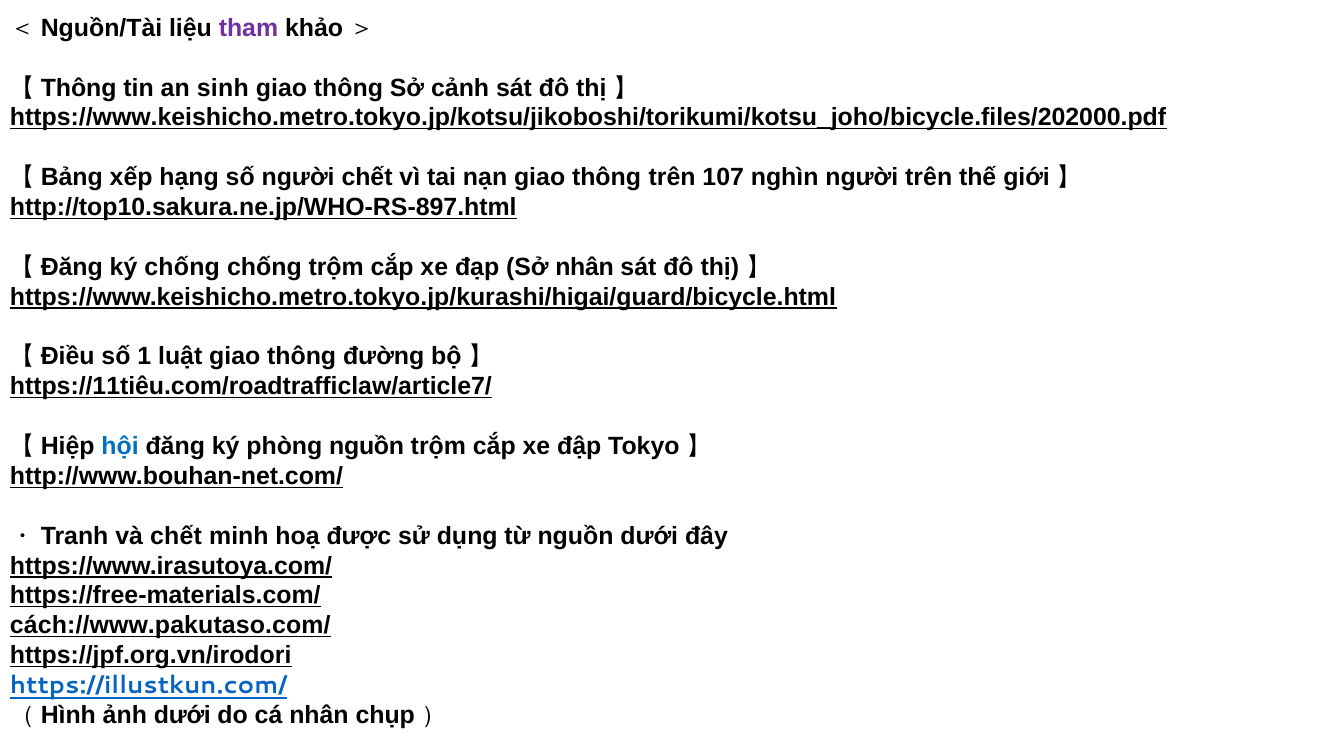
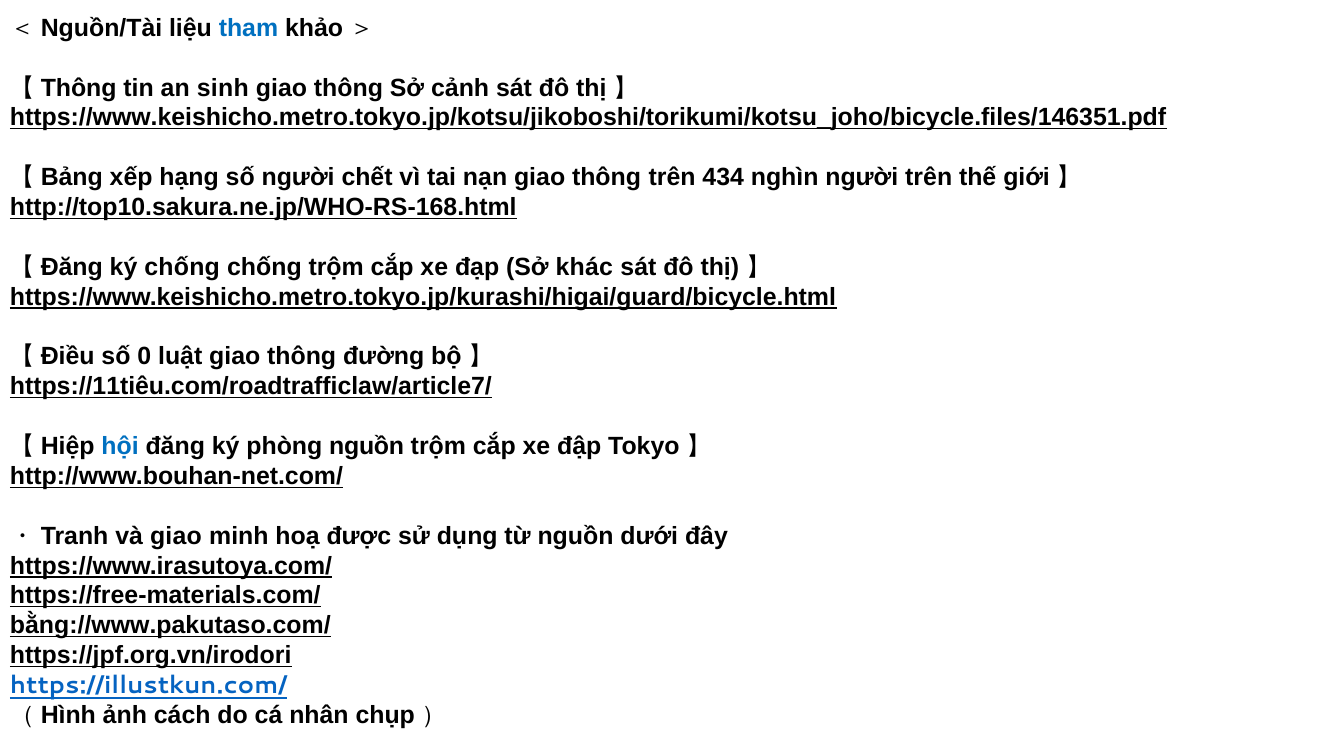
tham colour: purple -> blue (248, 28)
https://www.keishicho.metro.tokyo.jp/kotsu/jikoboshi/torikumi/kotsu_joho/bicycle.files/202000.pdf: https://www.keishicho.metro.tokyo.jp/kotsu/jikoboshi/torikumi/kotsu_joho/bicycle.files/202000.pdf -> https://www.keishicho.metro.tokyo.jp/kotsu/jikoboshi/torikumi/kotsu_joho/bicycle.files/146351.pdf (588, 118)
107: 107 -> 434 (723, 177)
http://top10.sakura.ne.jp/WHO-RS-897.html: http://top10.sakura.ne.jp/WHO-RS-897.html -> http://top10.sakura.ne.jp/WHO-RS-168.html (263, 207)
Sở nhân: nhân -> khác (584, 267)
1: 1 -> 0 (144, 356)
và chết: chết -> giao (176, 536)
cách://www.pakutaso.com/: cách://www.pakutaso.com/ -> bằng://www.pakutaso.com/ (170, 625)
ảnh dưới: dưới -> cách (182, 715)
